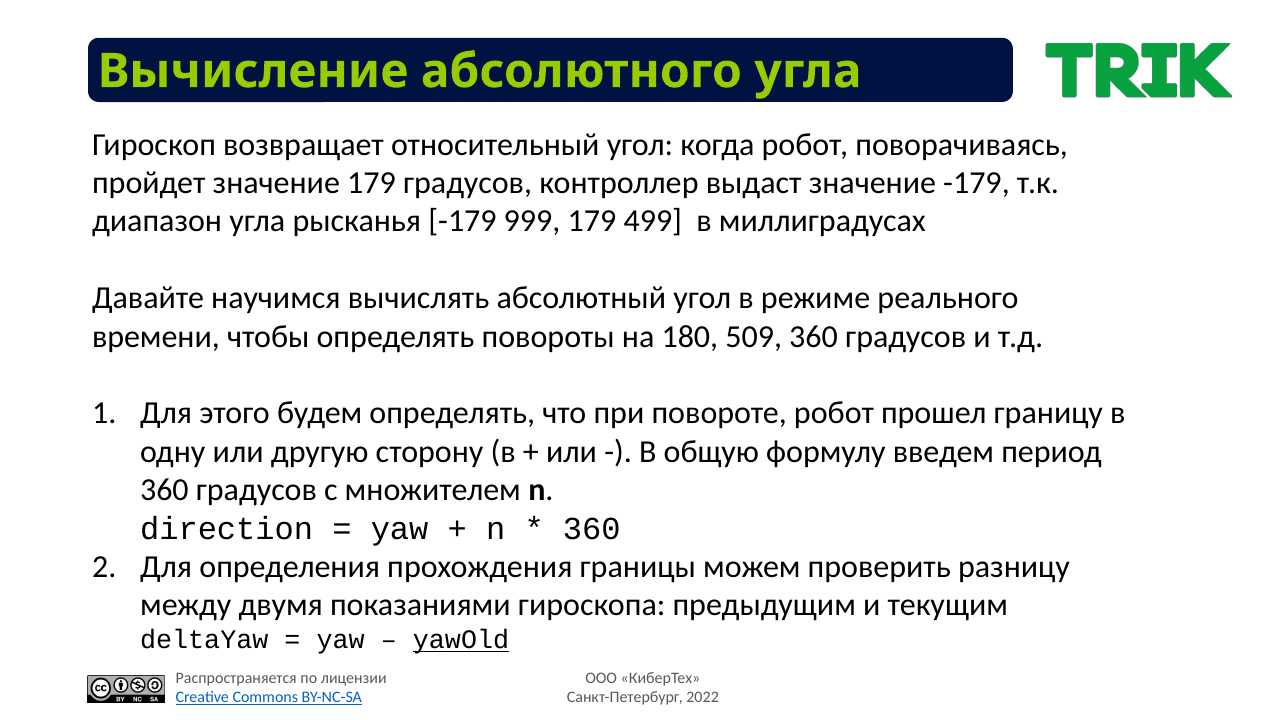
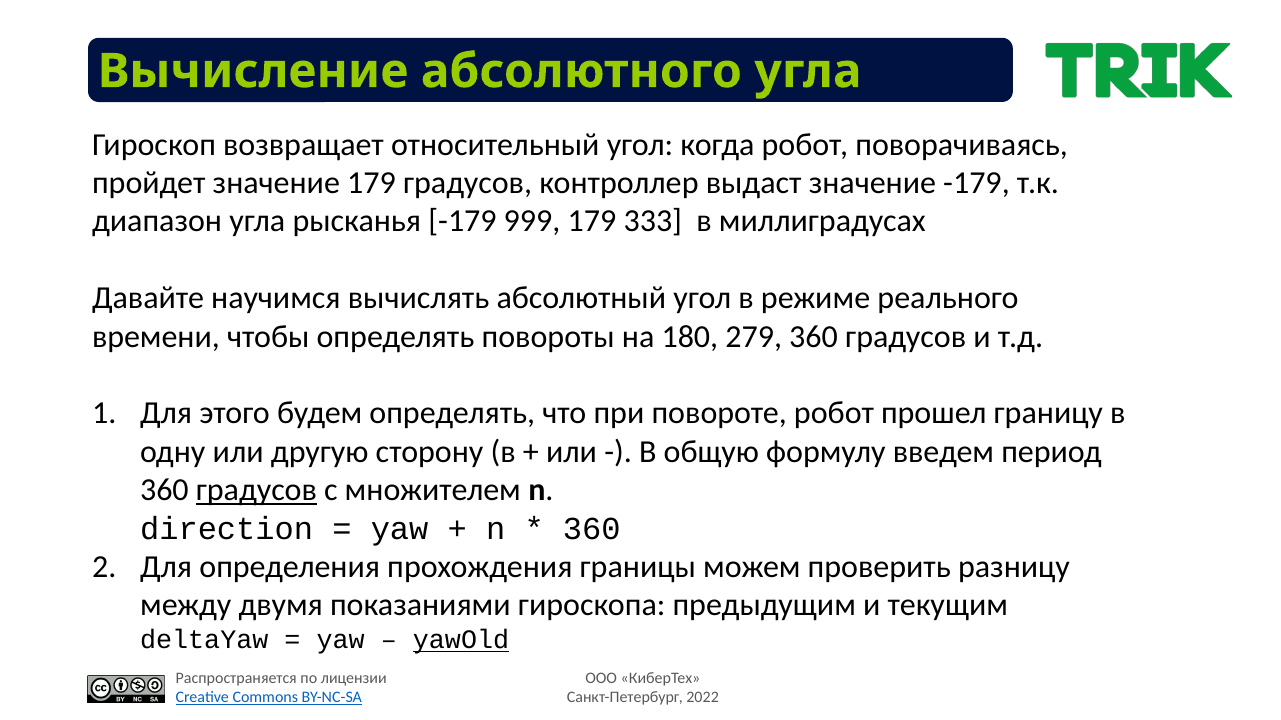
499: 499 -> 333 (653, 222)
509: 509 -> 279 (754, 337)
градусов underline: none -> present (256, 491)
